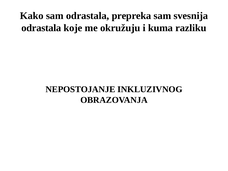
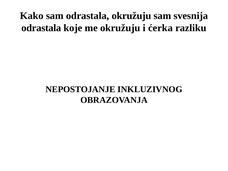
odrastala prepreka: prepreka -> okružuju (131, 16)
kuma: kuma -> ćerka (160, 28)
